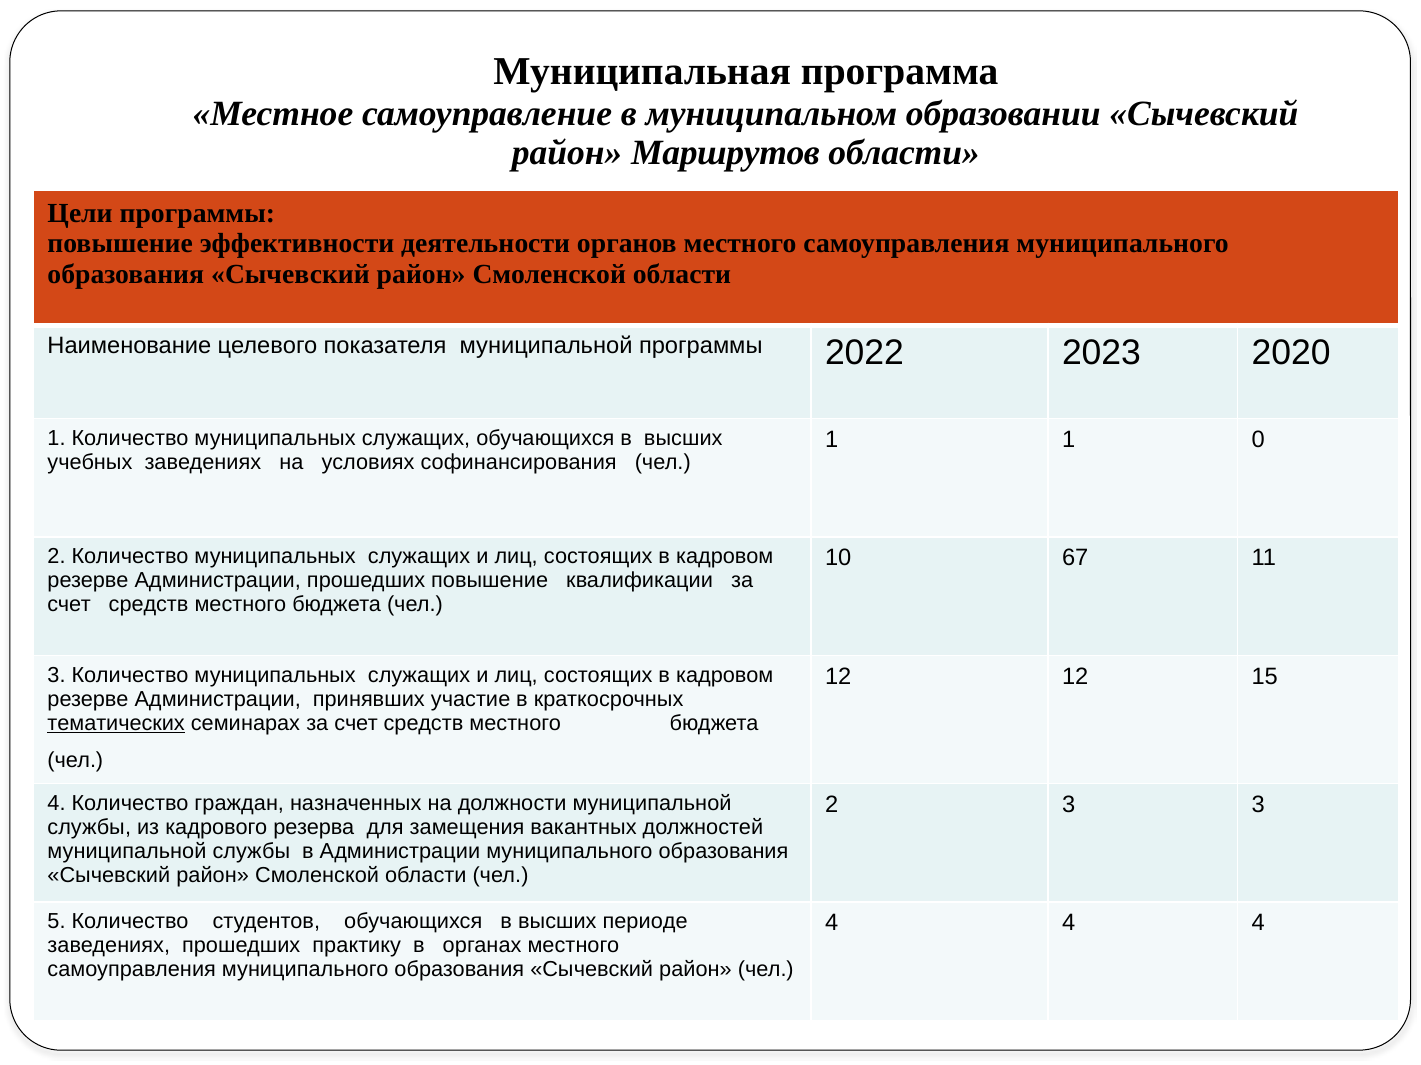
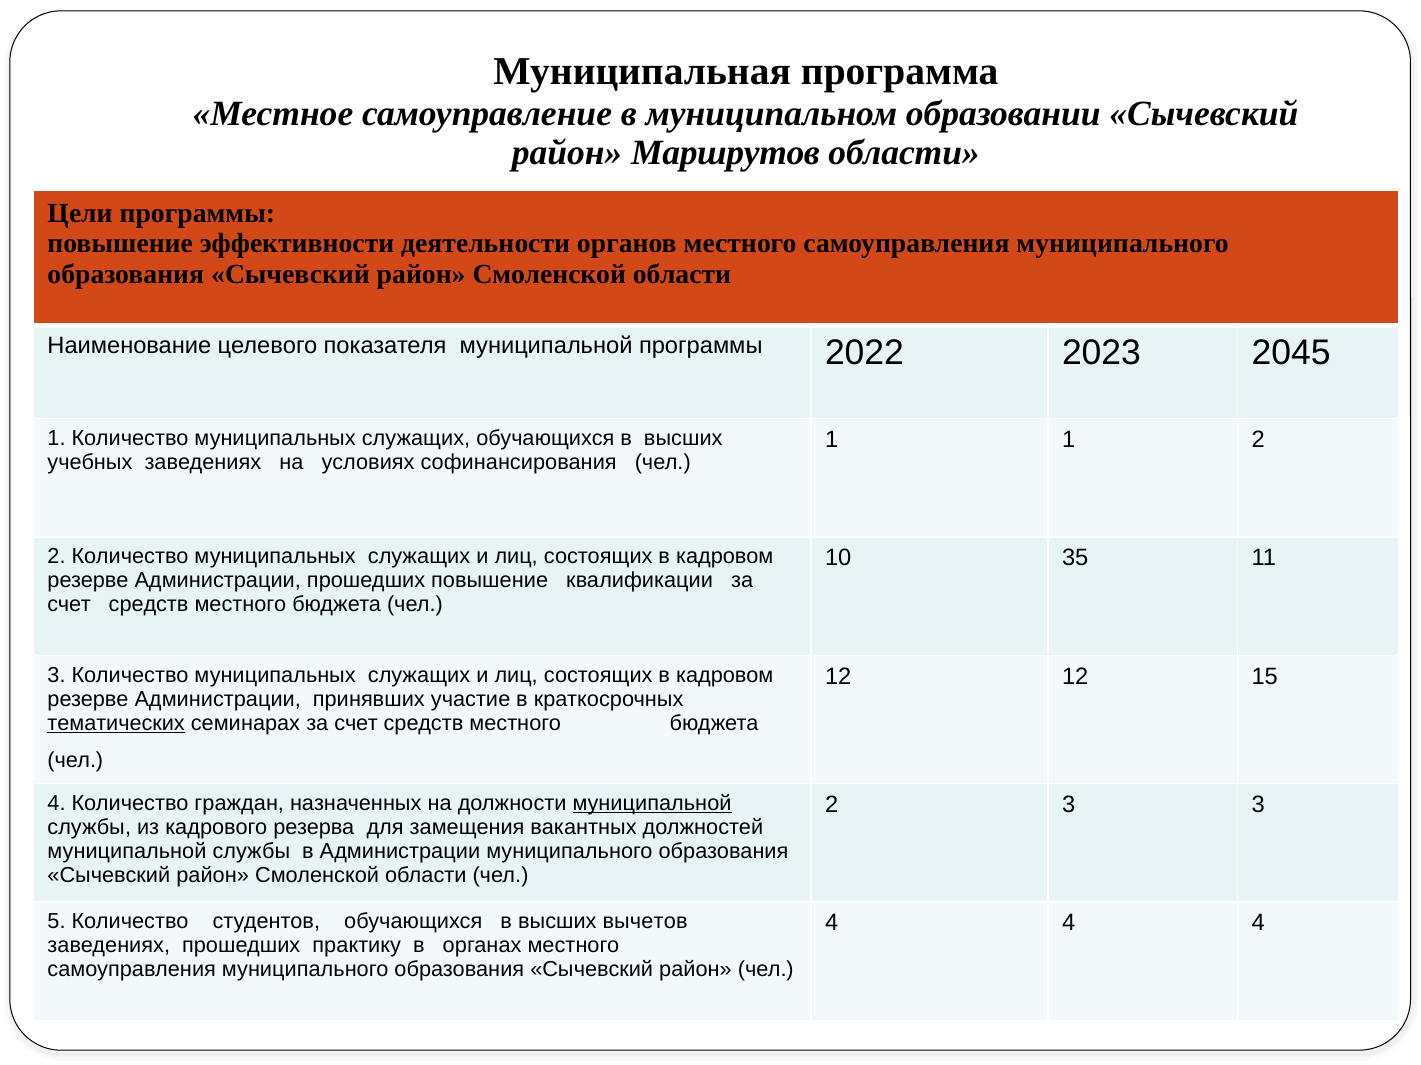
2020: 2020 -> 2045 (1291, 353)
1 0: 0 -> 2 (1258, 440)
67: 67 -> 35 (1075, 558)
муниципальной underline: none -> present (652, 804)
периоде: периоде -> вычетов (645, 922)
